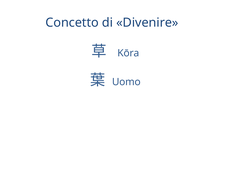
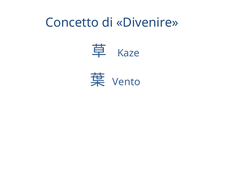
Kōra: Kōra -> Kaze (128, 53)
Uomo: Uomo -> Vento (126, 82)
